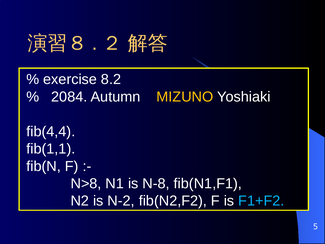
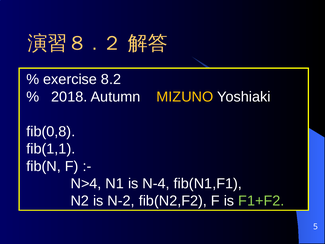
2084: 2084 -> 2018 (69, 97)
fib(4,4: fib(4,4 -> fib(0,8 (51, 131)
N>8: N>8 -> N>4 (86, 183)
N-8: N-8 -> N-4 (156, 183)
F1+F2 colour: light blue -> light green (261, 201)
